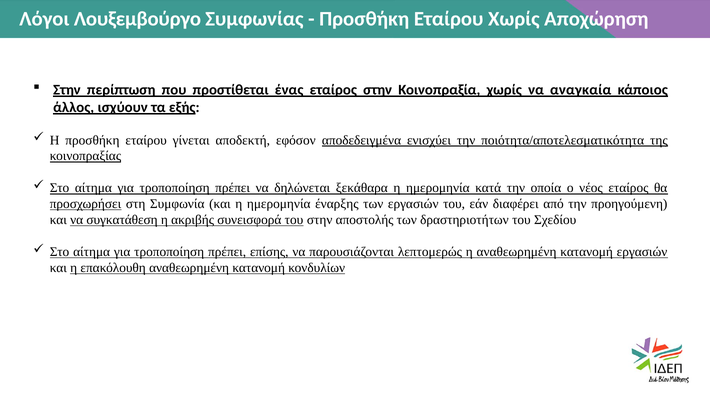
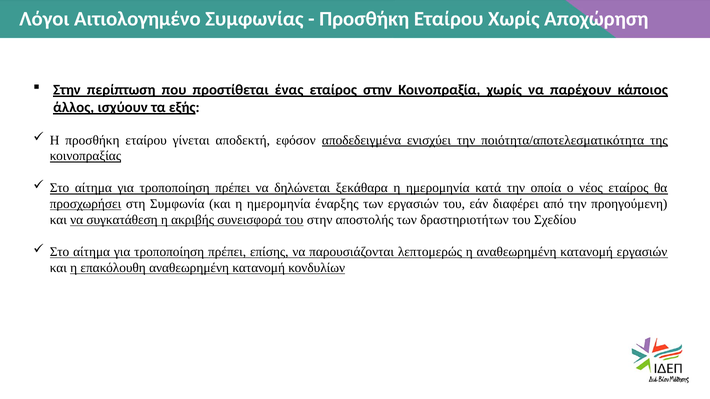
Λουξεμβούργο: Λουξεμβούργο -> Αιτιολογημένο (137, 19)
αναγκαία: αναγκαία -> παρέχουν (581, 90)
